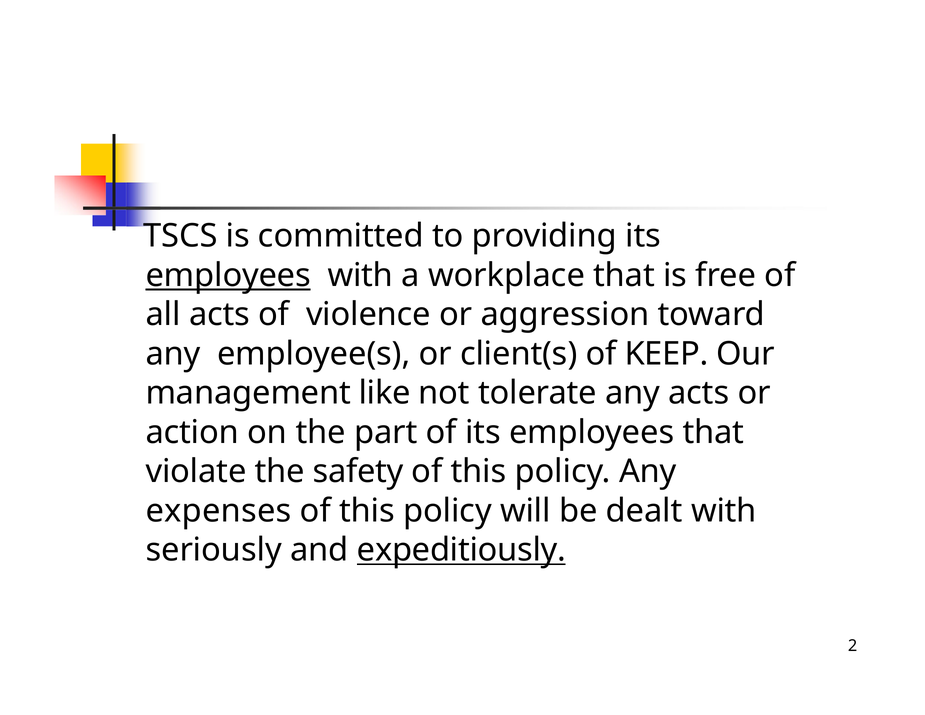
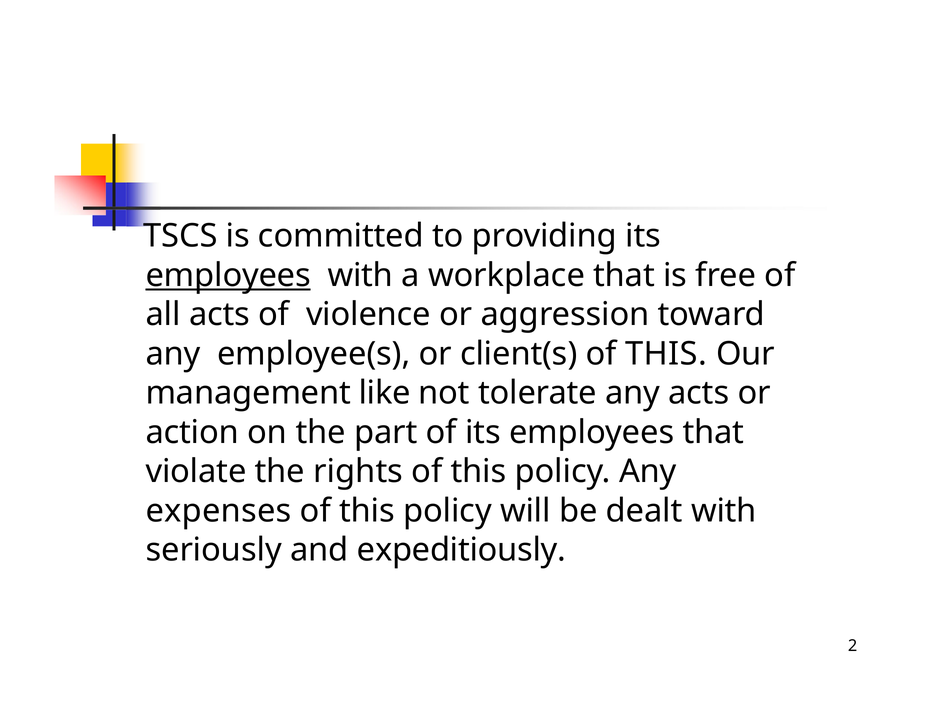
client(s of KEEP: KEEP -> THIS (666, 354)
safety: safety -> rights (358, 471)
expeditiously underline: present -> none (461, 550)
